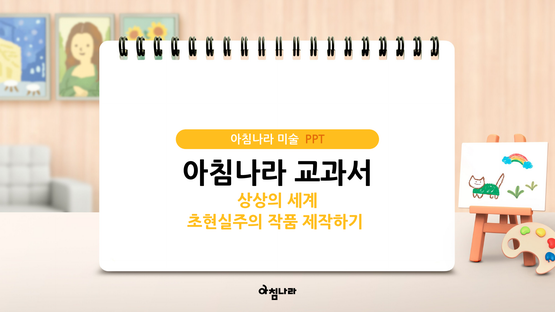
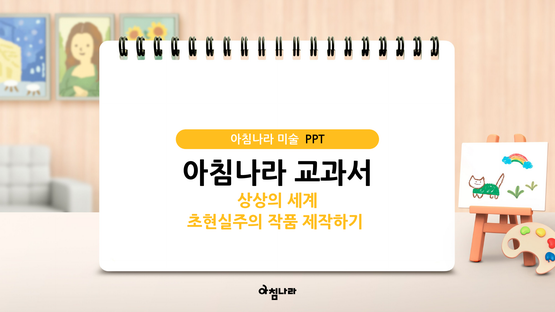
PPT colour: orange -> black (315, 140)
